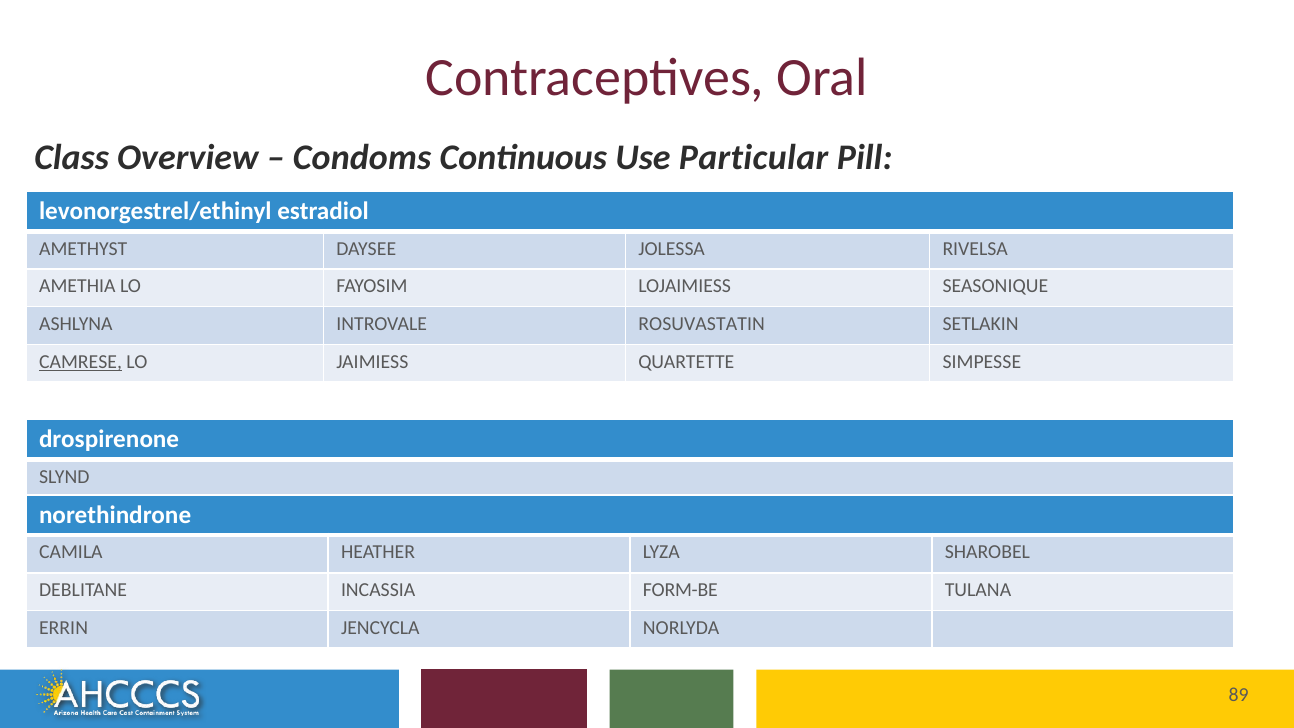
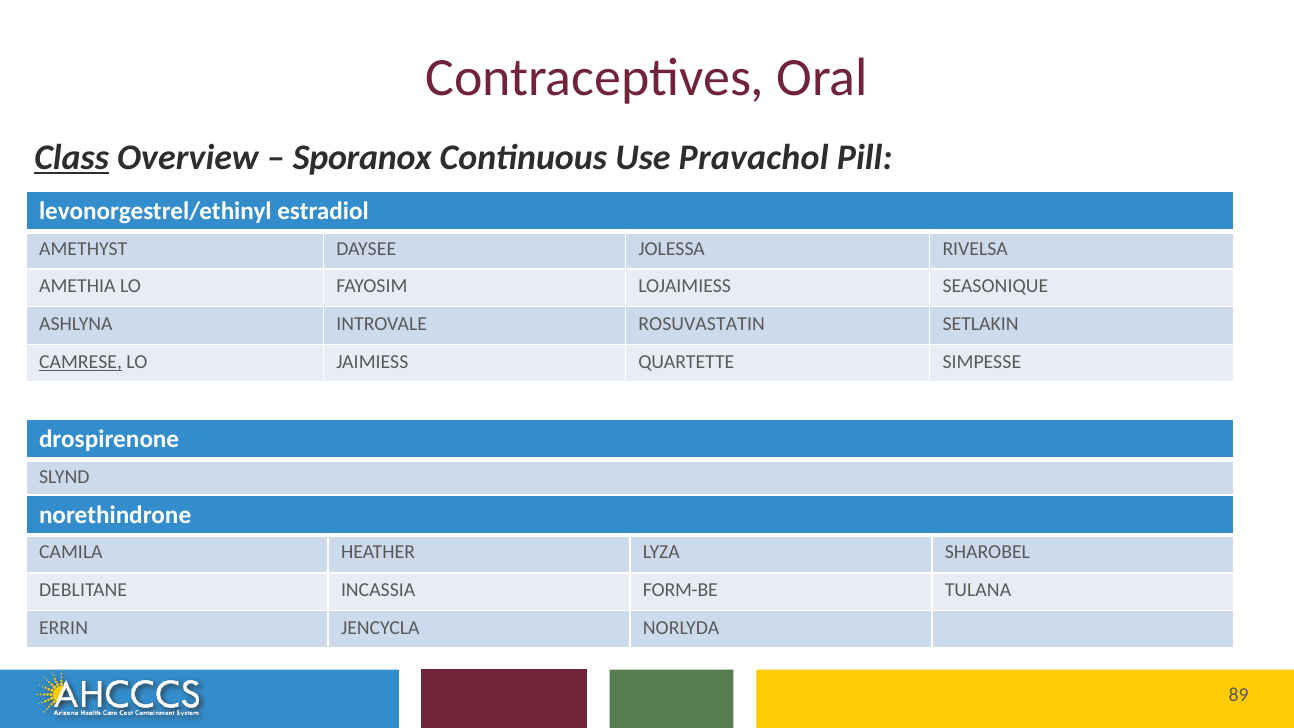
Class underline: none -> present (72, 157)
Condoms: Condoms -> Sporanox (362, 157)
Particular: Particular -> Pravachol (754, 157)
